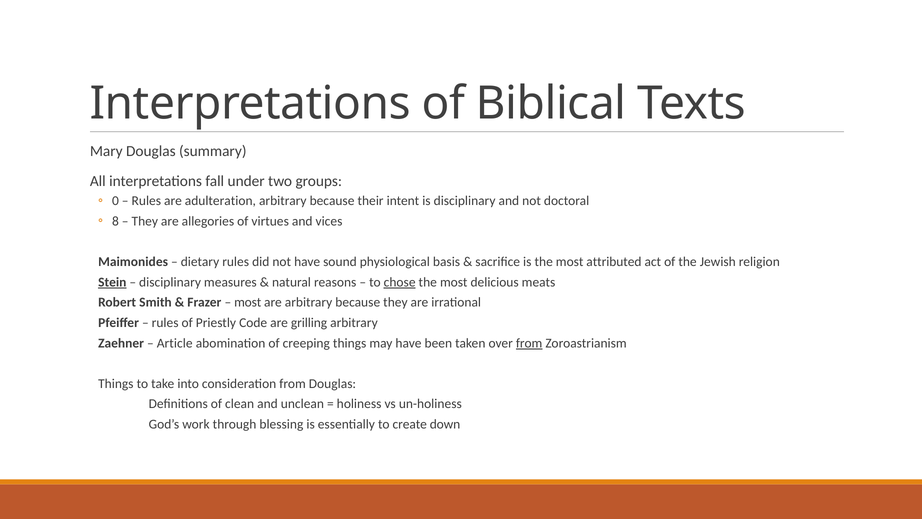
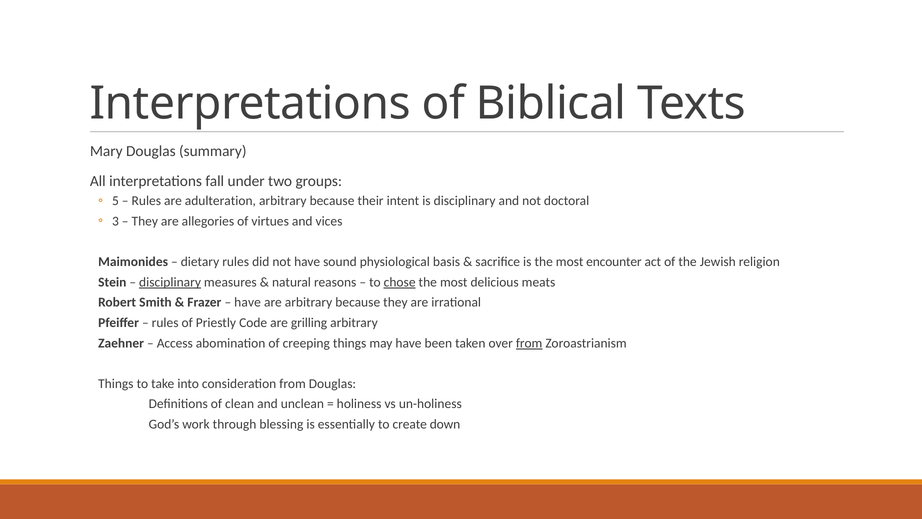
0: 0 -> 5 (115, 201)
8: 8 -> 3 (115, 221)
attributed: attributed -> encounter (614, 262)
Stein underline: present -> none (112, 282)
disciplinary underline: none -> present (170, 282)
most: most -> have (248, 302)
Article: Article -> Access (175, 343)
